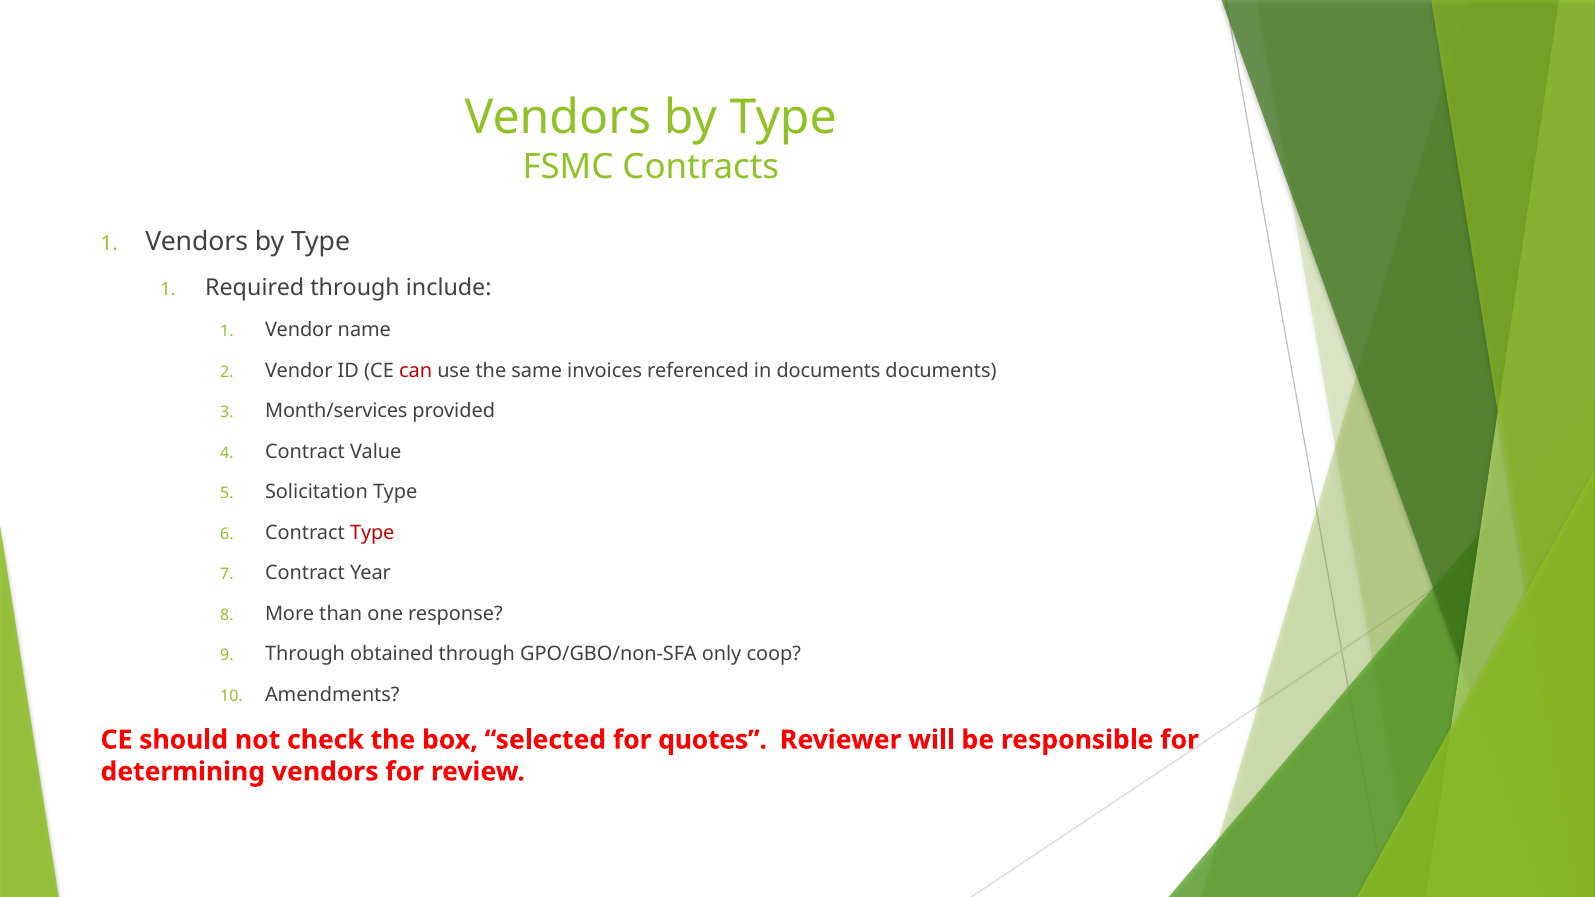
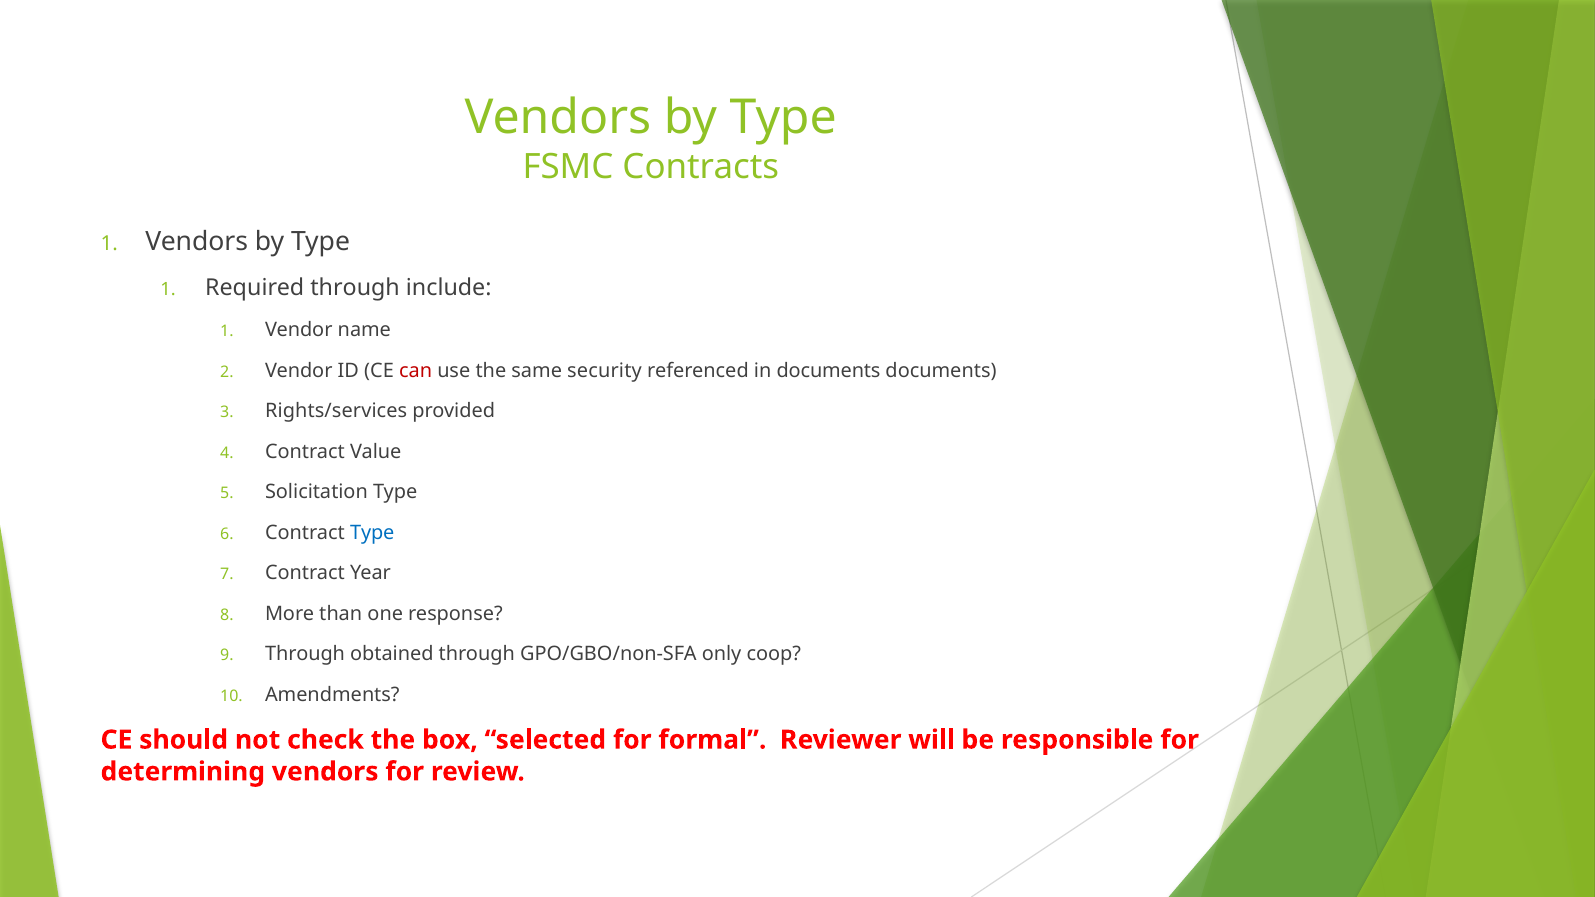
invoices: invoices -> security (604, 371)
Month/services: Month/services -> Rights/services (336, 411)
Type colour: red -> blue (372, 533)
quotes: quotes -> formal (712, 740)
